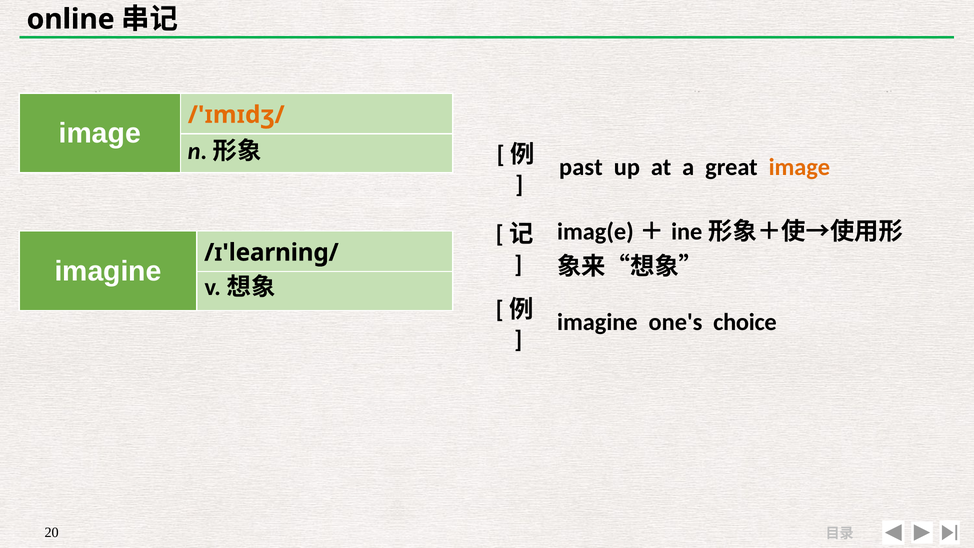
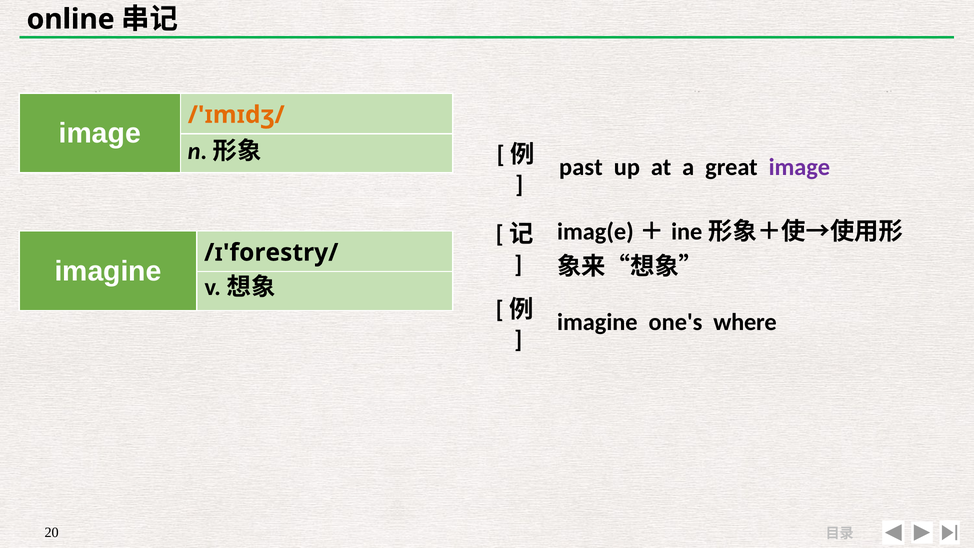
image colour: orange -> purple (799, 167)
/ɪ'learning/: /ɪ'learning/ -> /ɪ'forestry/ (271, 253)
choice: choice -> where (745, 322)
